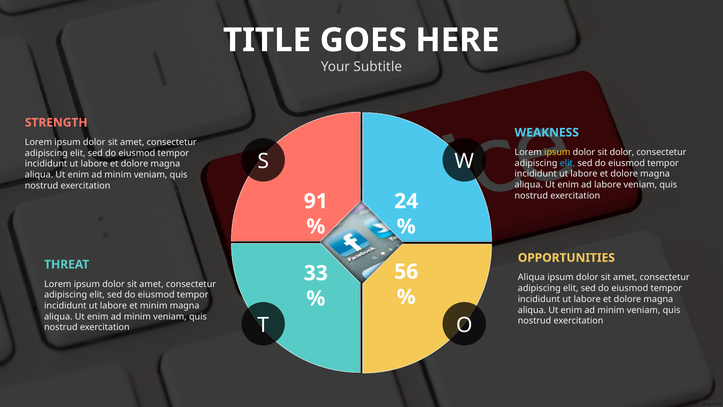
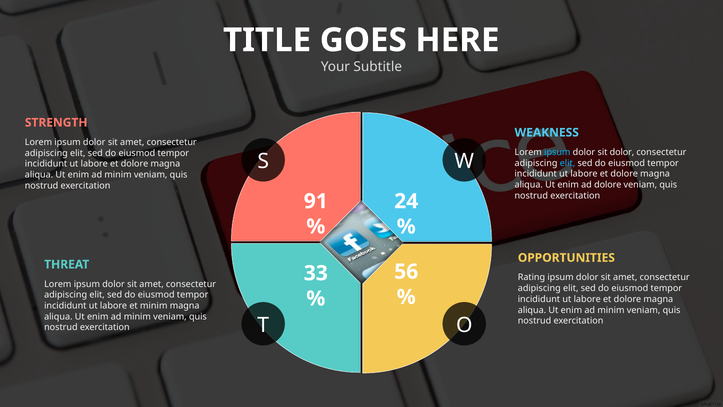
ipsum colour: yellow -> light blue (557, 152)
ad labore: labore -> dolore (608, 185)
Aliqua: Aliqua -> Rating (531, 277)
